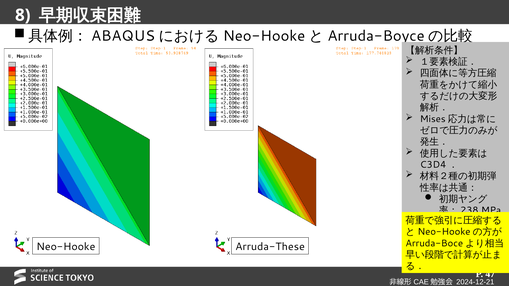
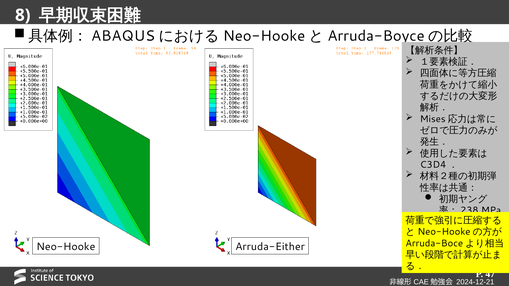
Arruda-These: Arruda-These -> Arruda-Either (270, 247)
